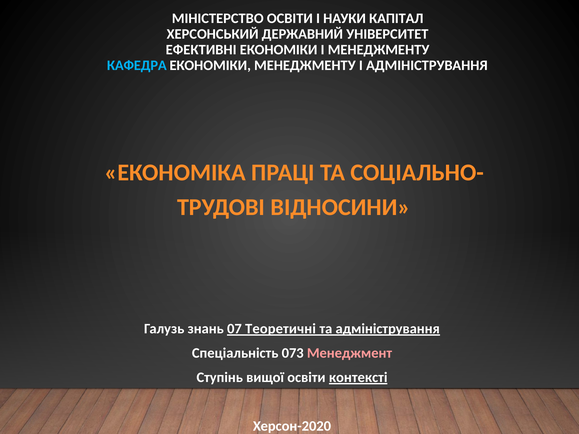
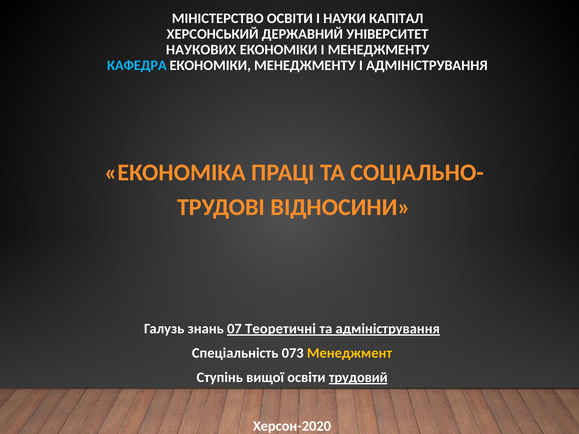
ЕФЕКТИВНІ: ЕФЕКТИВНІ -> НАУКОВИХ (201, 50)
Менеджмент colour: pink -> yellow (349, 353)
контексті: контексті -> трудовий (358, 378)
